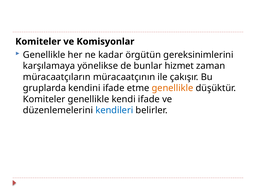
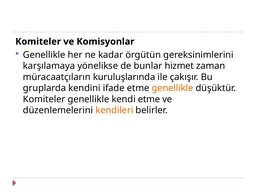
müracaatçının: müracaatçının -> kuruluşlarında (124, 77)
kendi ifade: ifade -> etme (149, 99)
kendileri colour: blue -> orange (114, 110)
